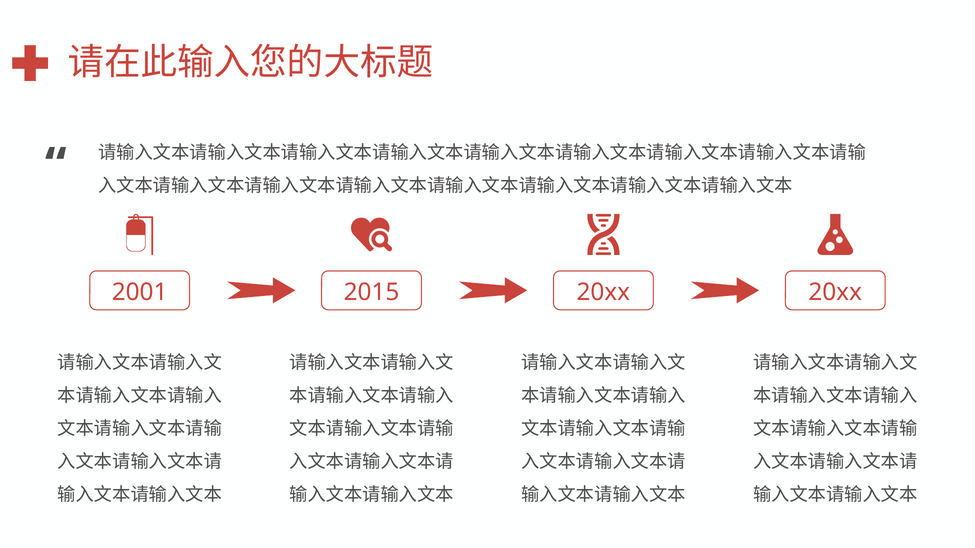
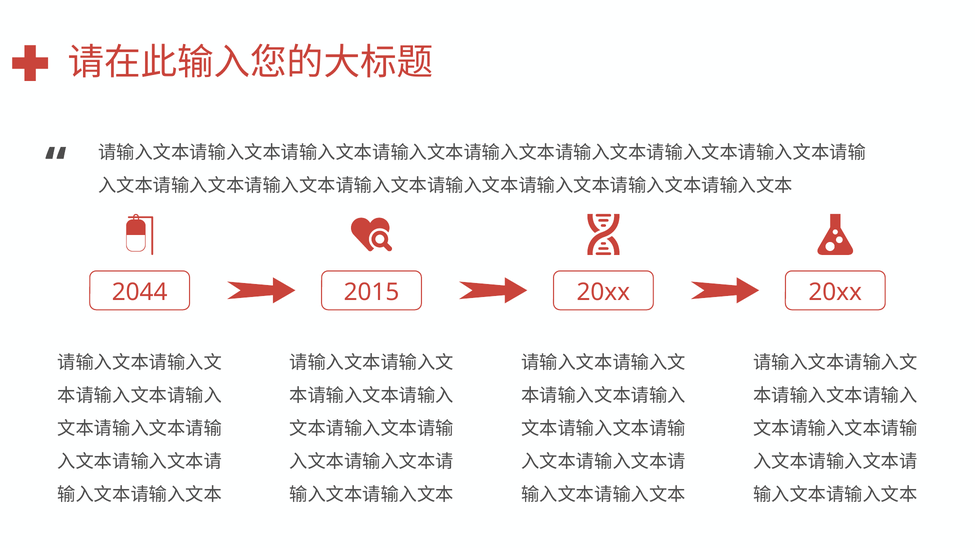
2001: 2001 -> 2044 (140, 292)
